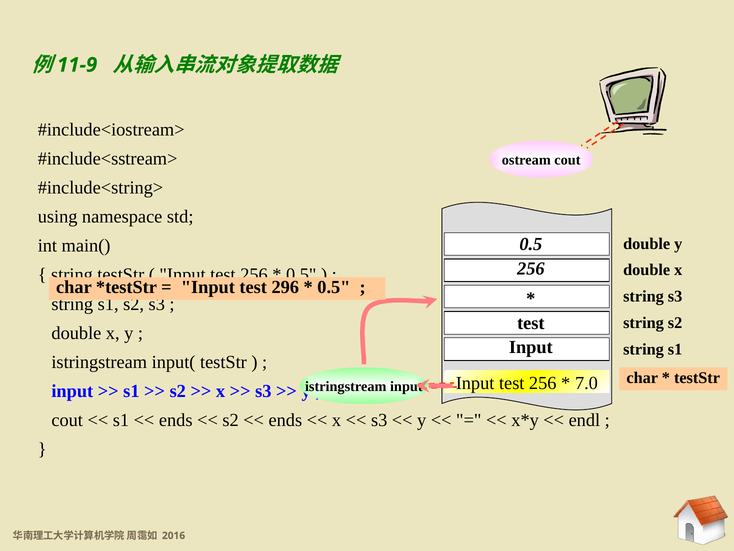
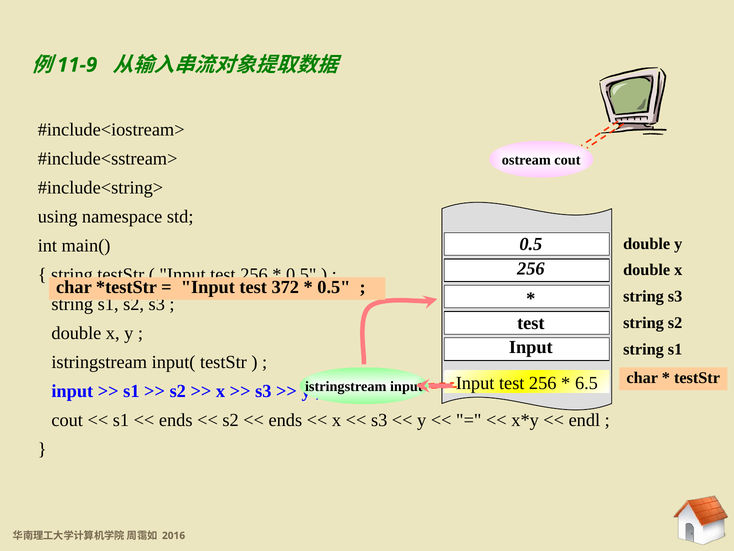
296: 296 -> 372 (285, 287)
7.0: 7.0 -> 6.5 (586, 383)
